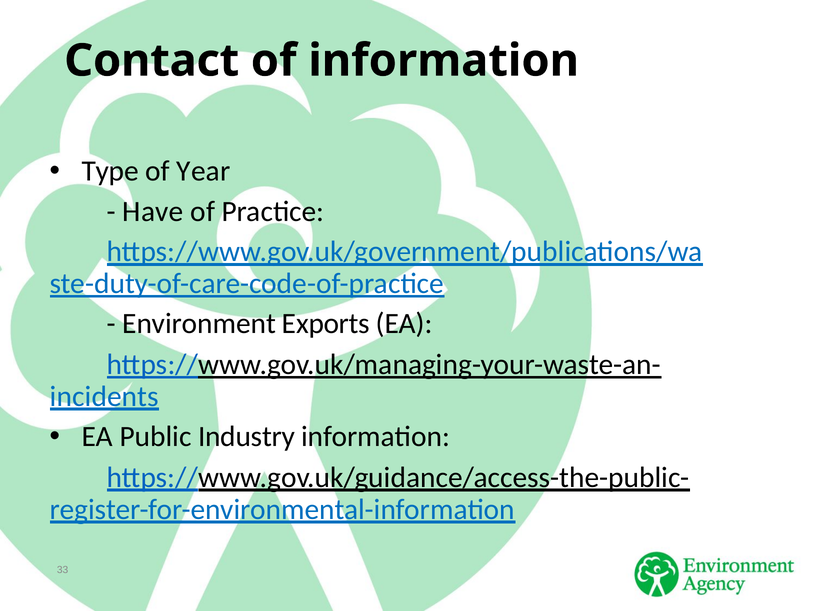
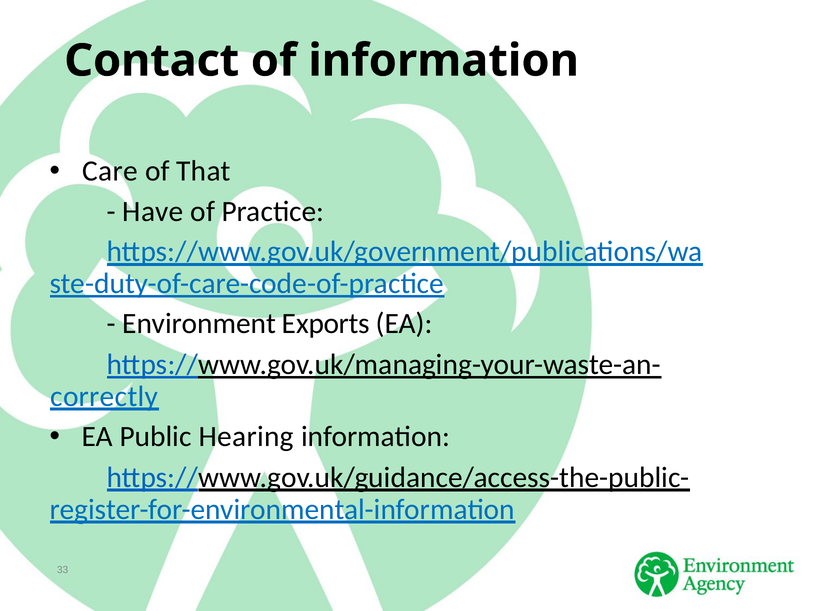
Type: Type -> Care (110, 171)
Year: Year -> That (204, 171)
incidents: incidents -> correctly (104, 397)
Industry: Industry -> Hearing (246, 437)
